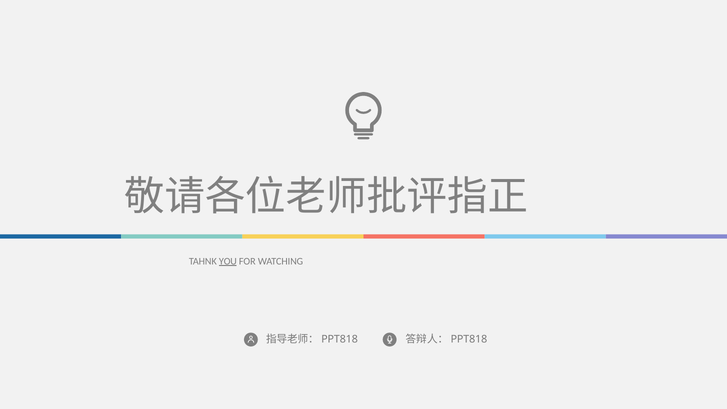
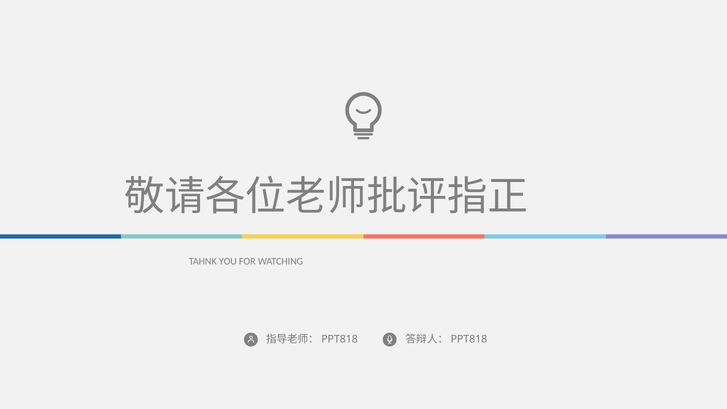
YOU underline: present -> none (228, 261)
